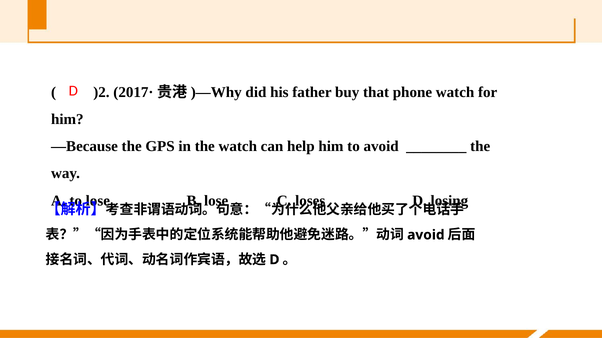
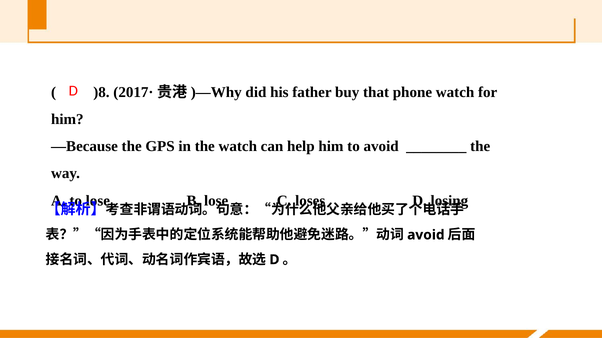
)2: )2 -> )8 (101, 93)
